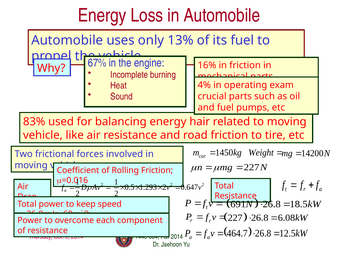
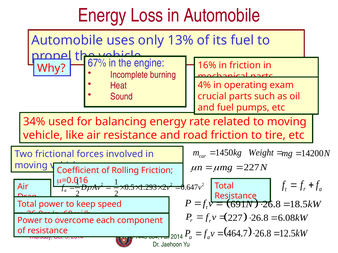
83%: 83% -> 34% (34, 122)
hair: hair -> rate (200, 122)
